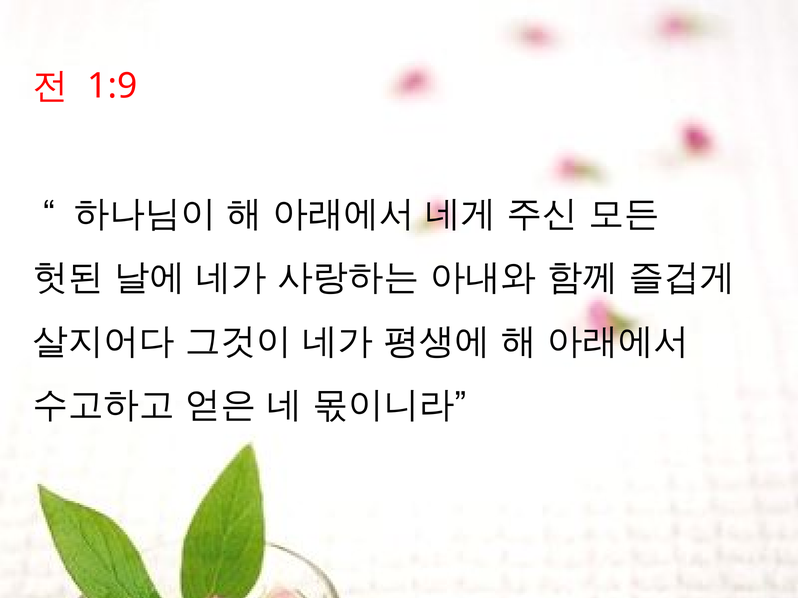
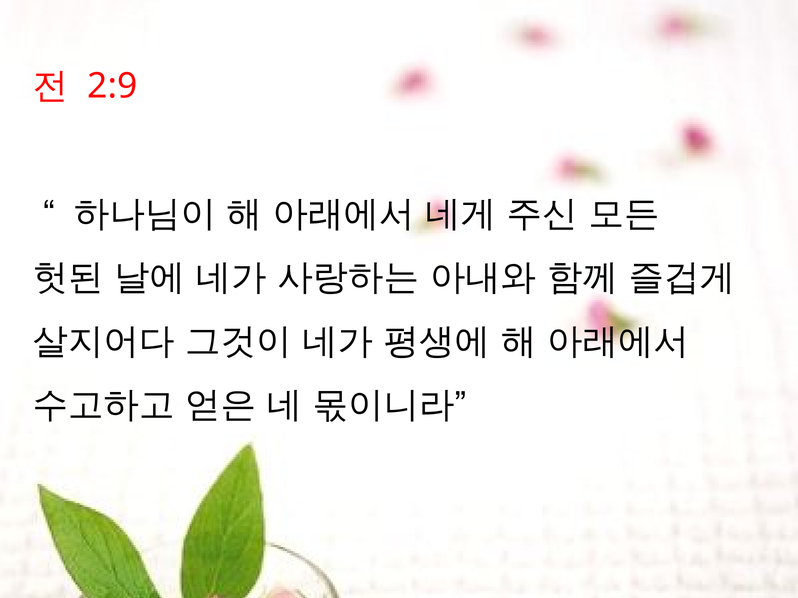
1:9: 1:9 -> 2:9 (112, 86)
